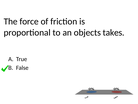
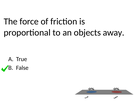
takes: takes -> away (114, 32)
